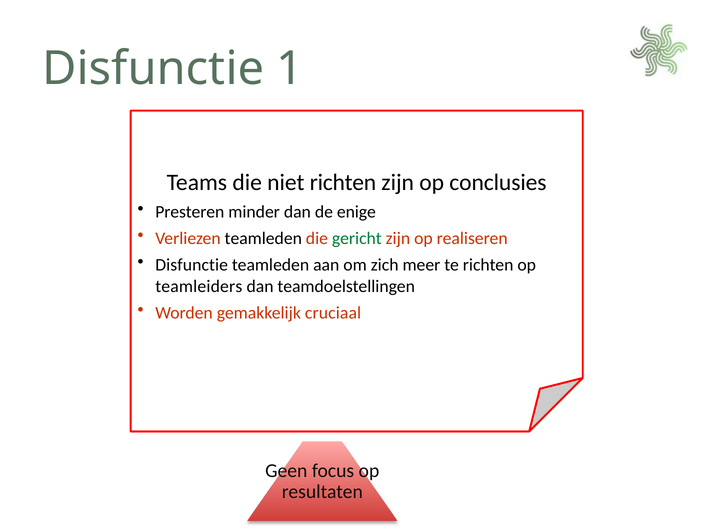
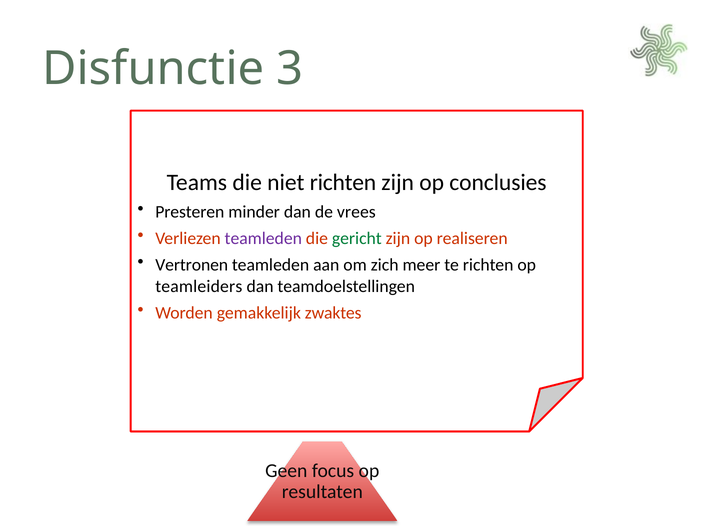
1: 1 -> 3 (290, 69)
enige: enige -> vrees (356, 212)
teamleden colour: black -> purple (263, 239)
Disfunctie: Disfunctie -> Vertronen (192, 265)
cruciaal: cruciaal -> zwaktes (333, 313)
